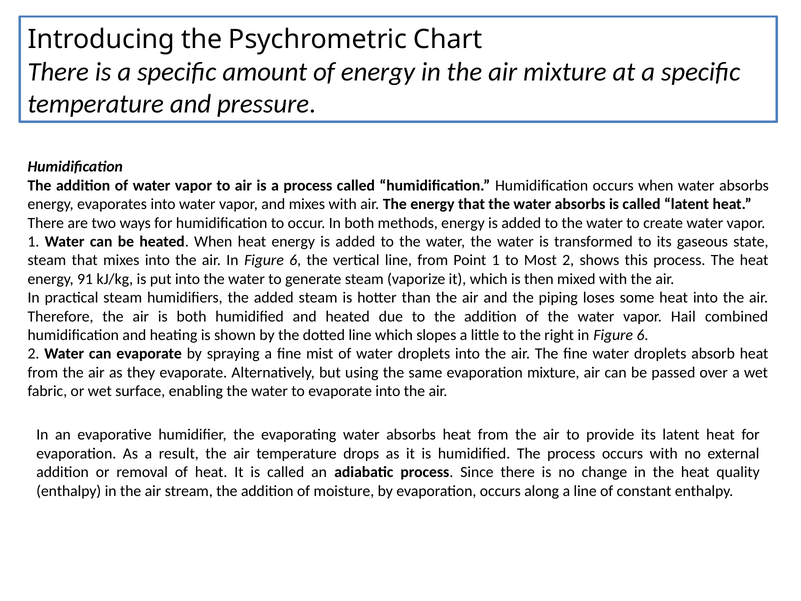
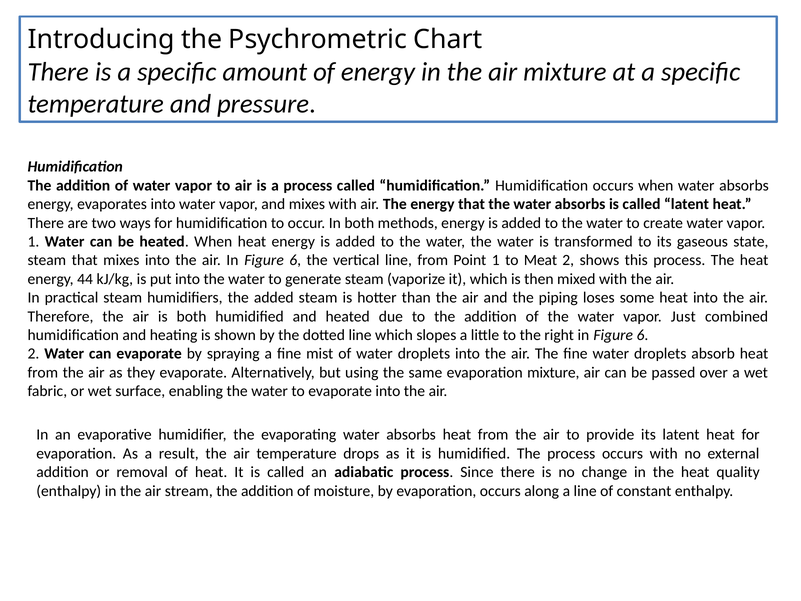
Most: Most -> Meat (540, 260)
91: 91 -> 44 (85, 279)
Hail: Hail -> Just (683, 316)
